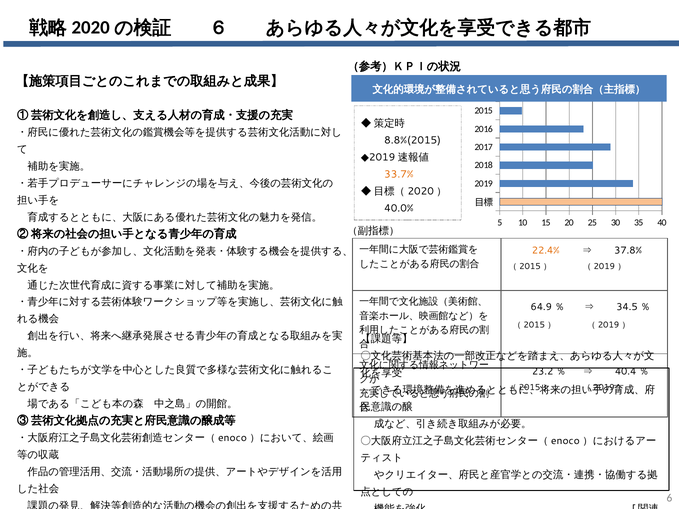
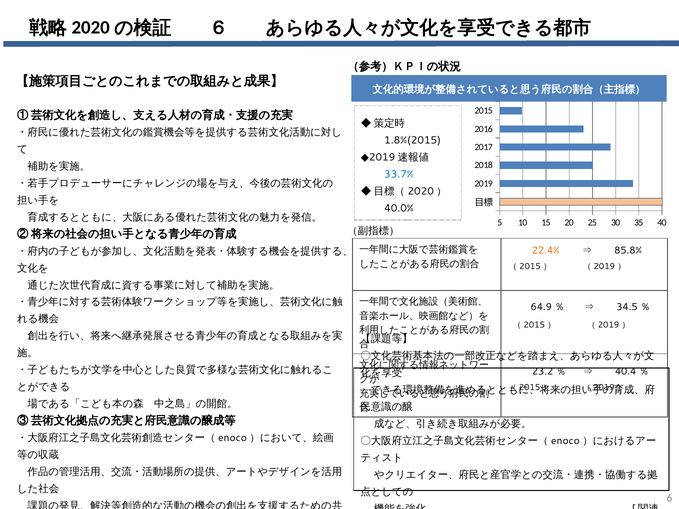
8.8%(2015: 8.8%(2015 -> 1.8%(2015 (413, 141)
33.7% colour: orange -> blue (399, 174)
37.8%: 37.8% -> 85.8% (628, 250)
